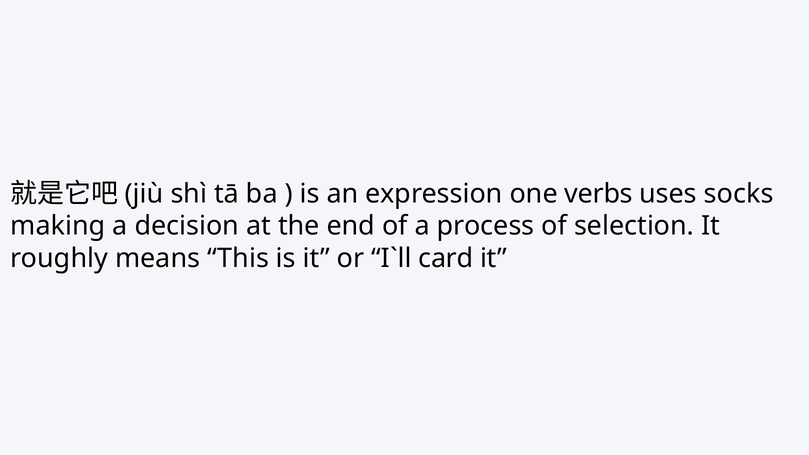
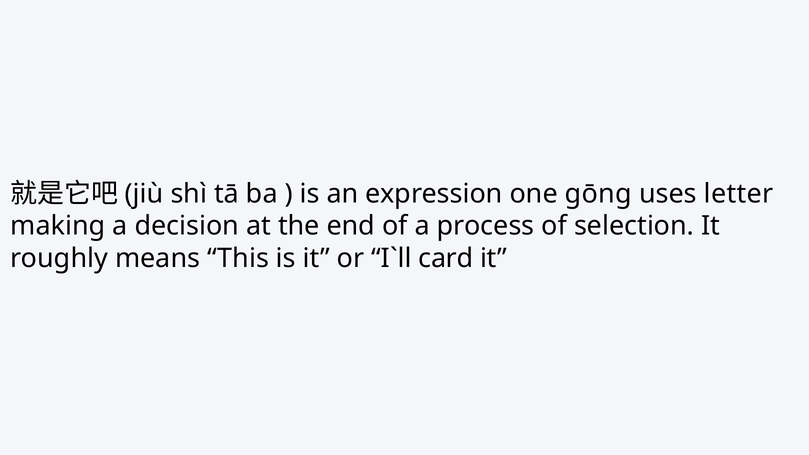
verbs: verbs -> gōng (598, 194)
socks: socks -> letter (739, 194)
